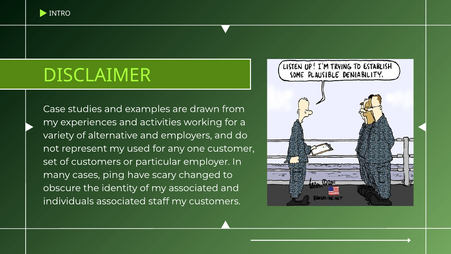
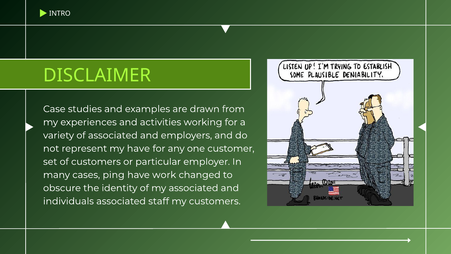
of alternative: alternative -> associated (113, 135)
my used: used -> have (138, 148)
scary: scary -> work (164, 175)
